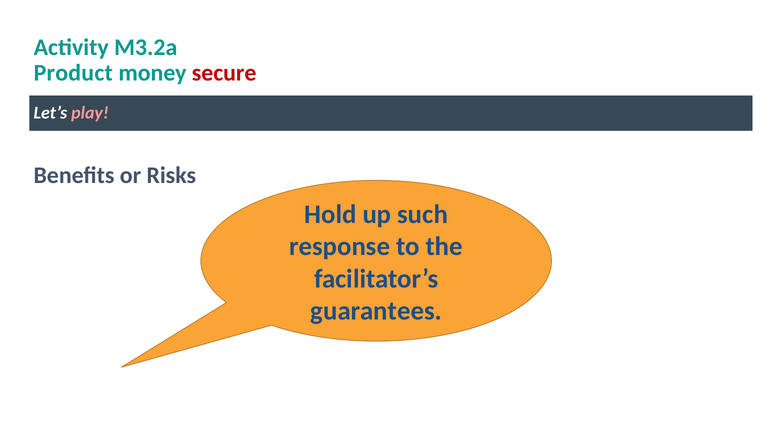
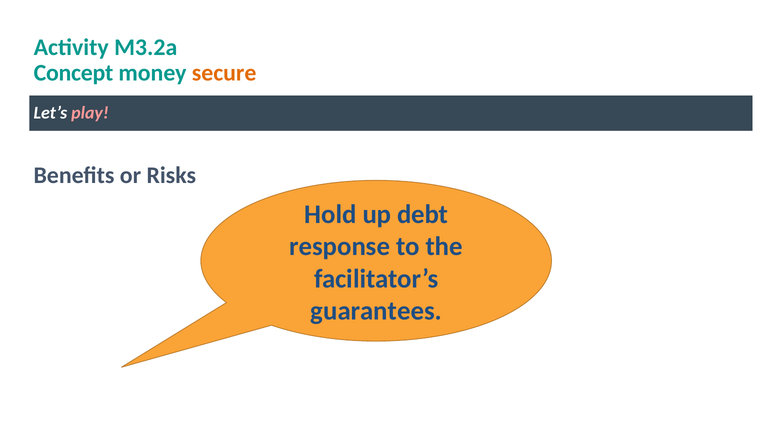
Product: Product -> Concept (73, 73)
secure colour: red -> orange (224, 73)
such: such -> debt (423, 214)
